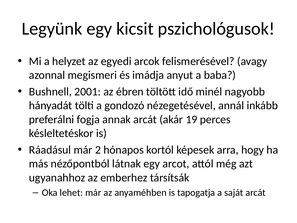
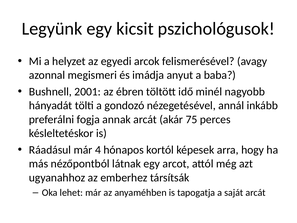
19: 19 -> 75 (191, 119)
2: 2 -> 4 (98, 150)
